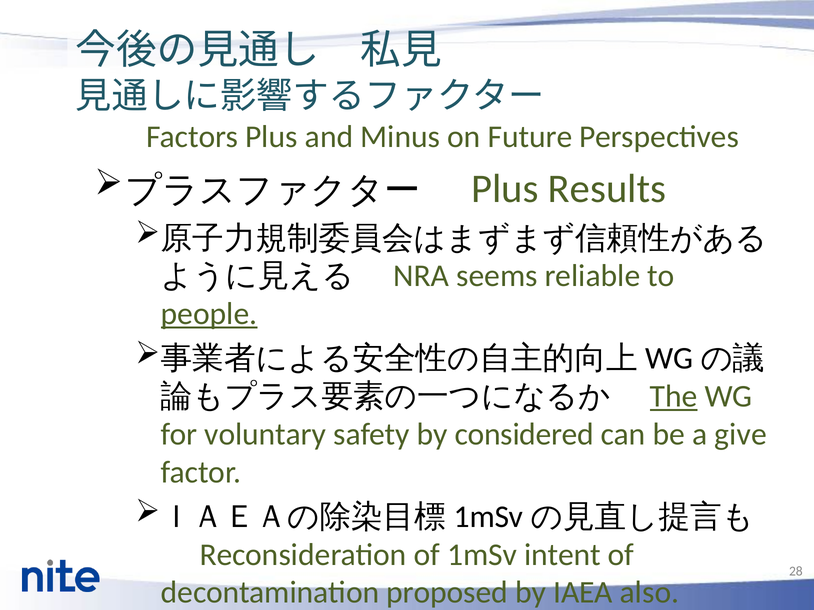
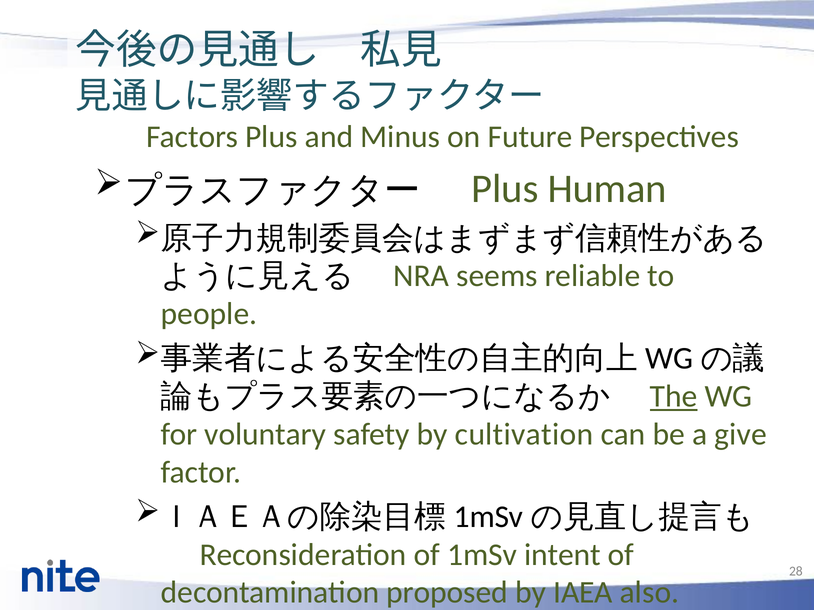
Results: Results -> Human (607, 189)
people underline: present -> none (209, 314)
considered: considered -> cultivation (524, 435)
